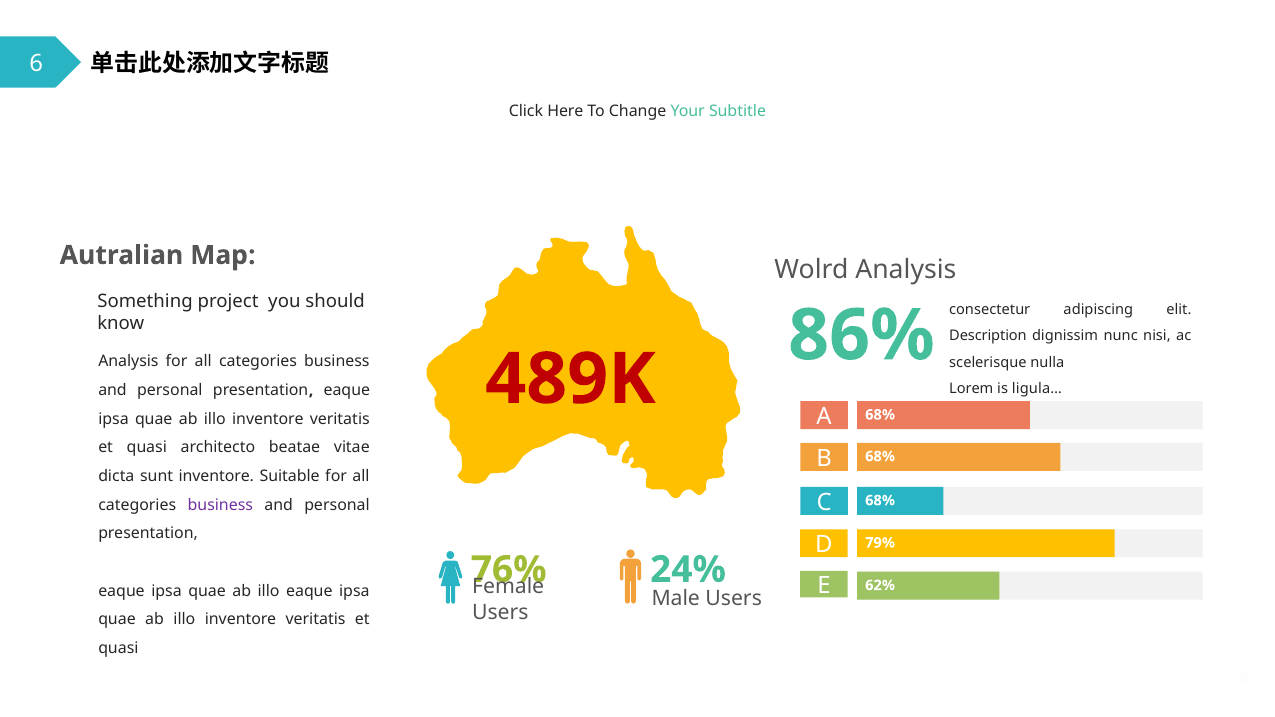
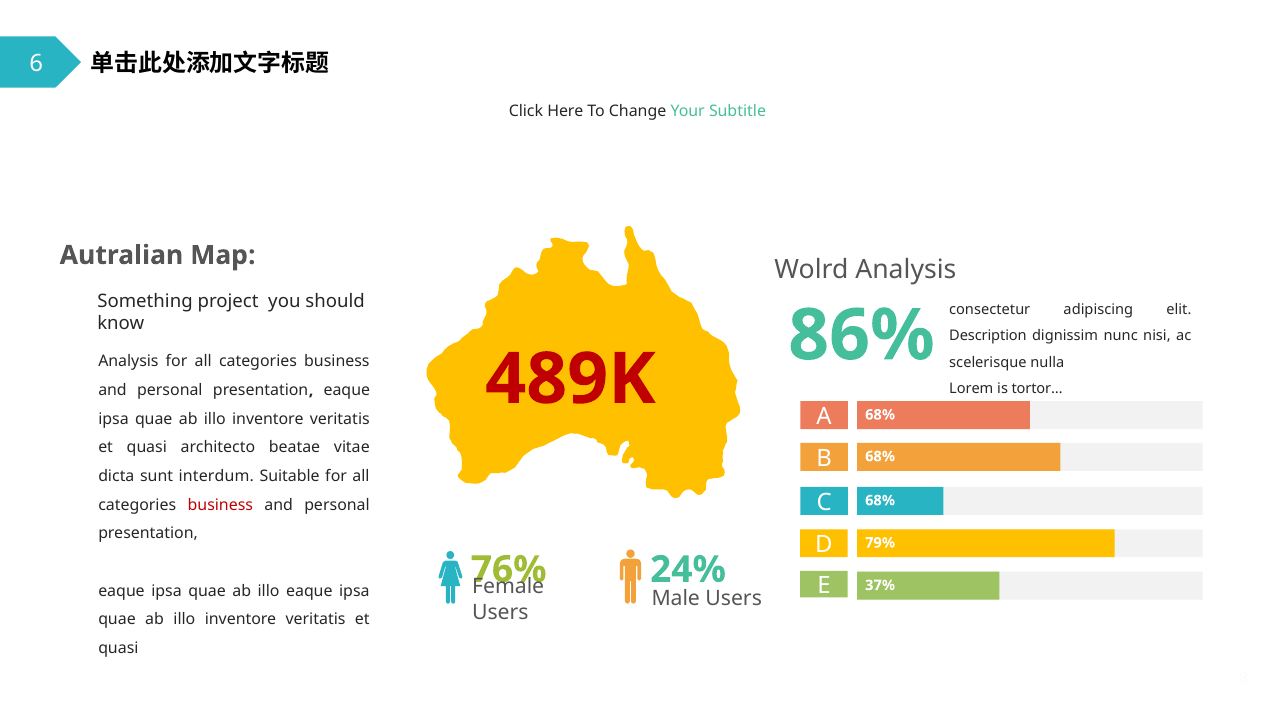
ligula…: ligula… -> tortor… (1037, 389)
sunt inventore: inventore -> interdum (216, 476)
business colour: purple -> red (220, 505)
62%: 62% -> 37% (880, 585)
